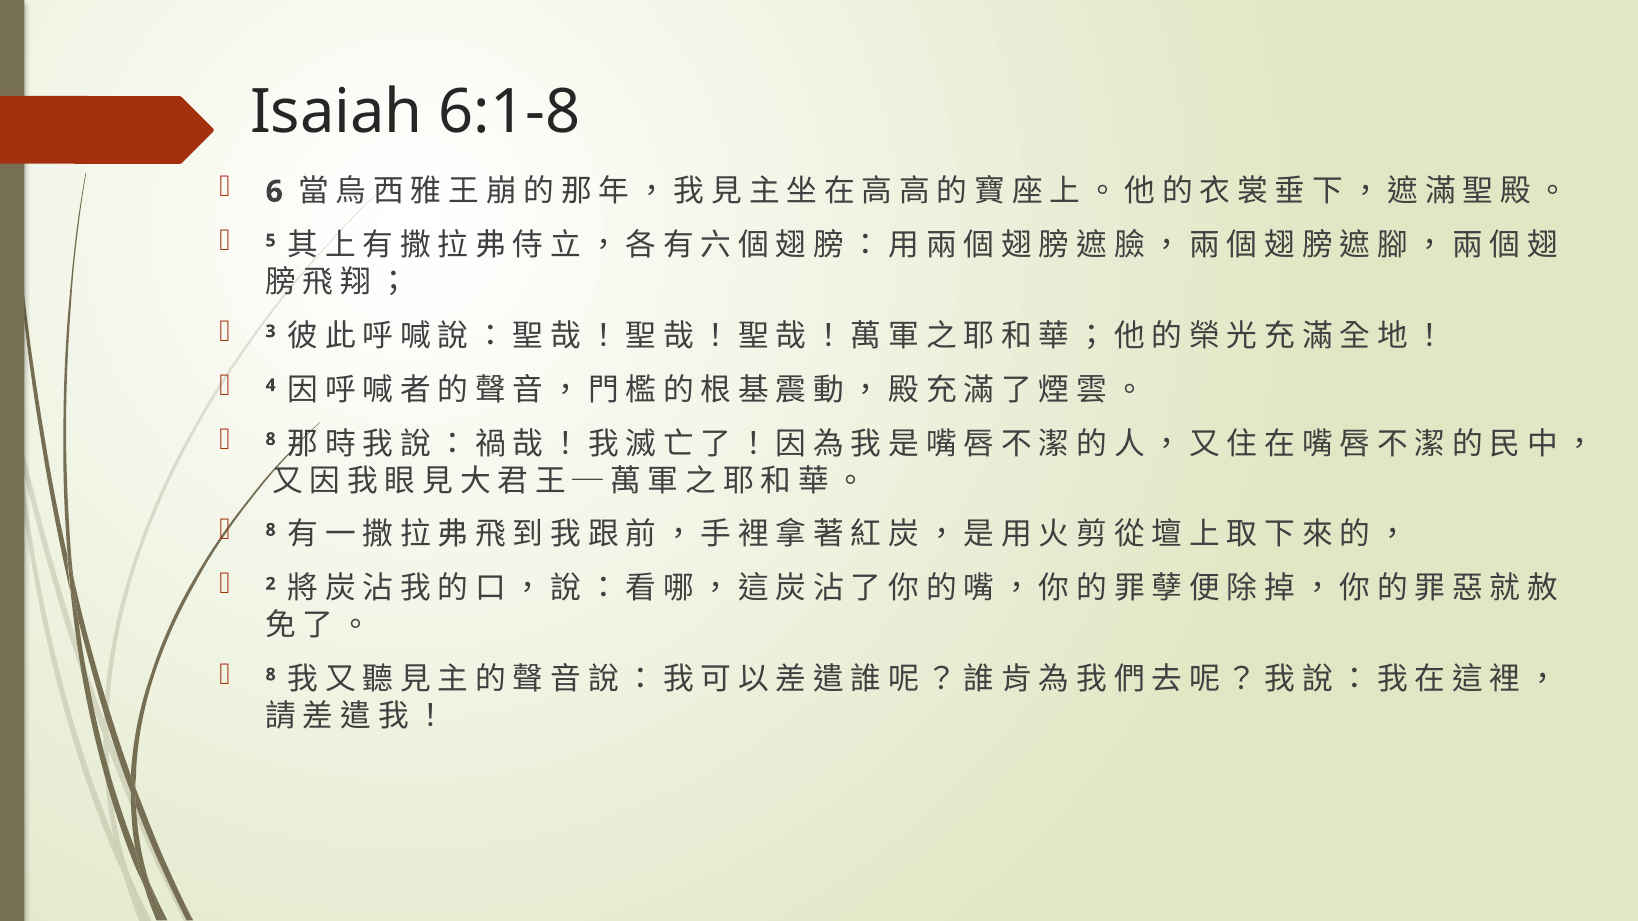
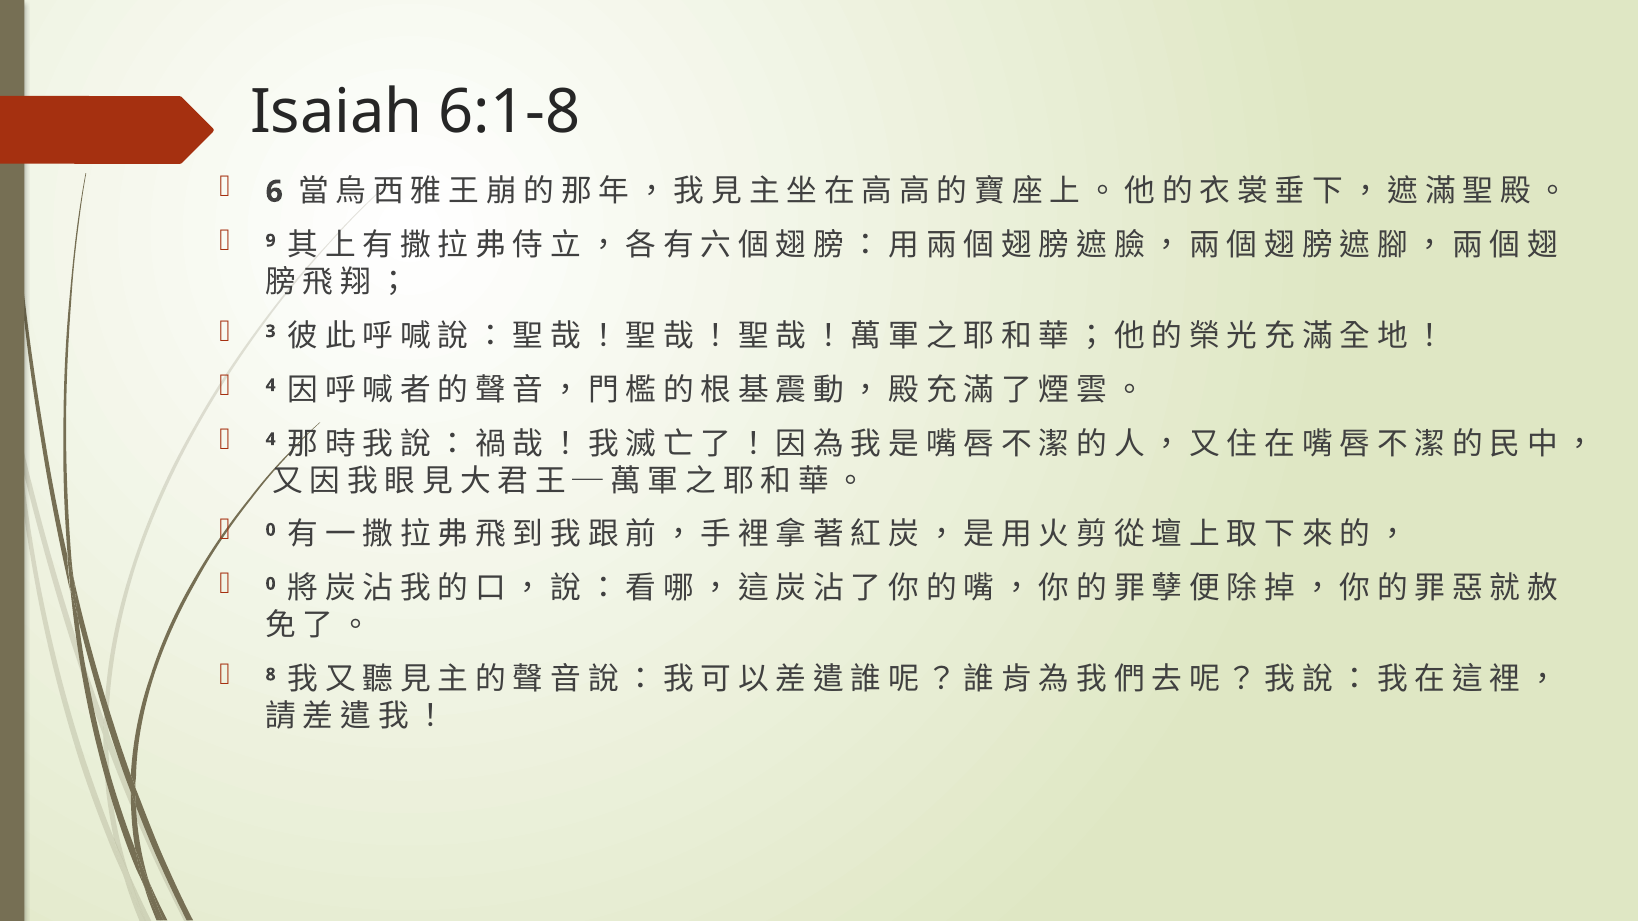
5: 5 -> 9 (271, 241)
8: 8 -> 4 (271, 439)
8: 8 -> 0 (271, 530)
2: 2 -> 0 (271, 584)
